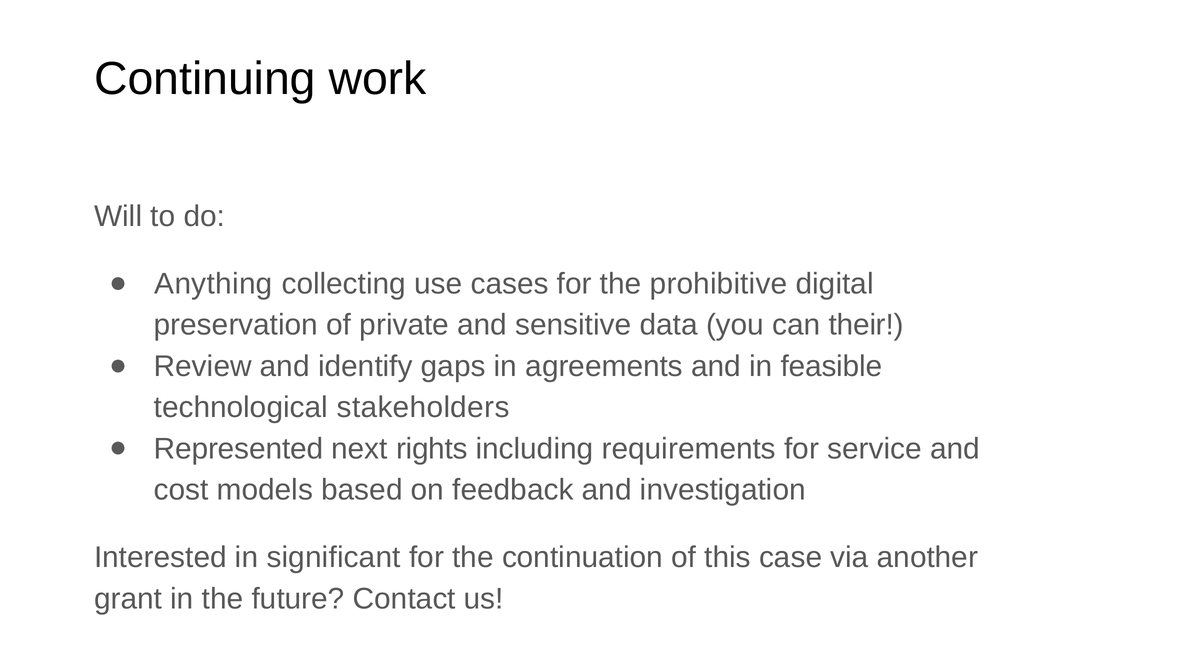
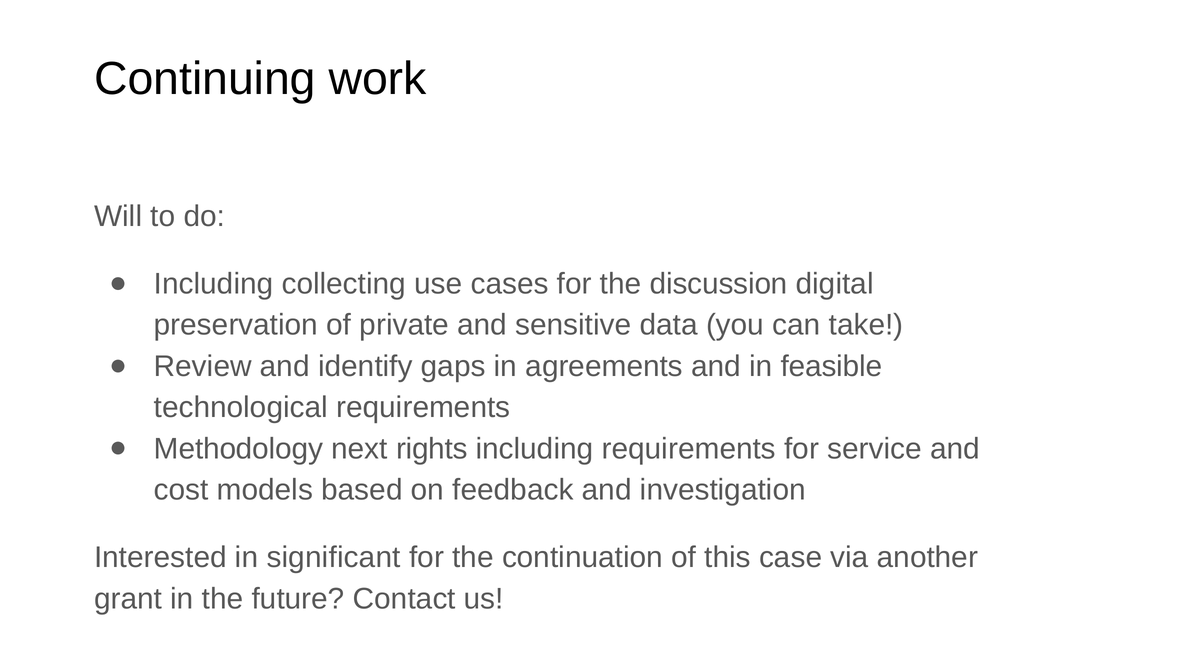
Anything: Anything -> Including (214, 284)
prohibitive: prohibitive -> discussion (719, 284)
their: their -> take (866, 325)
technological stakeholders: stakeholders -> requirements (423, 408)
Represented: Represented -> Methodology (239, 449)
